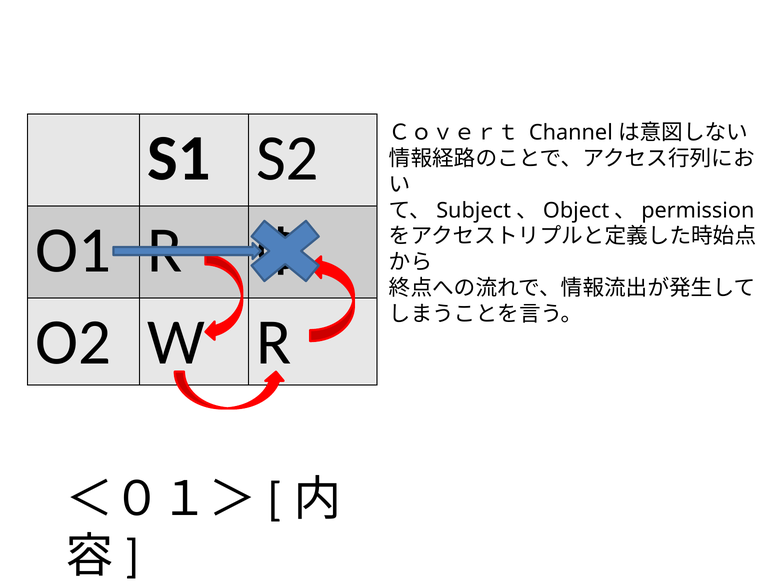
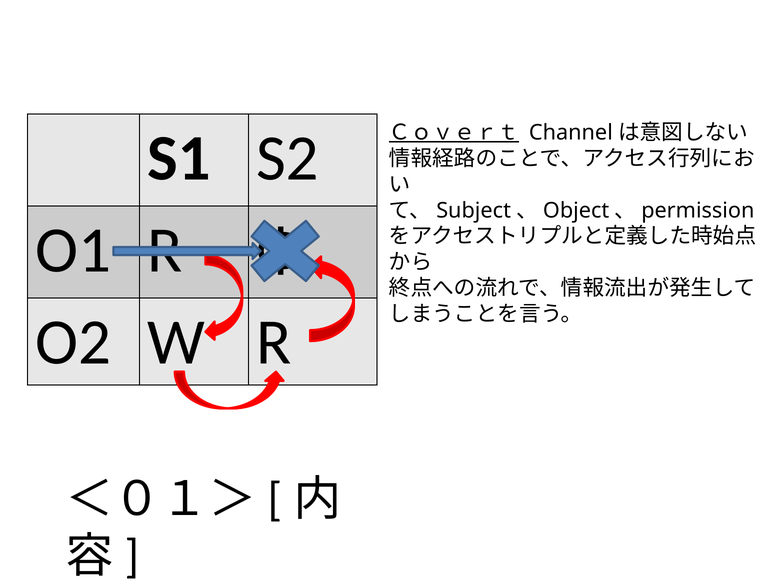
Ｃｏｖｅｒｔ underline: none -> present (454, 133)
